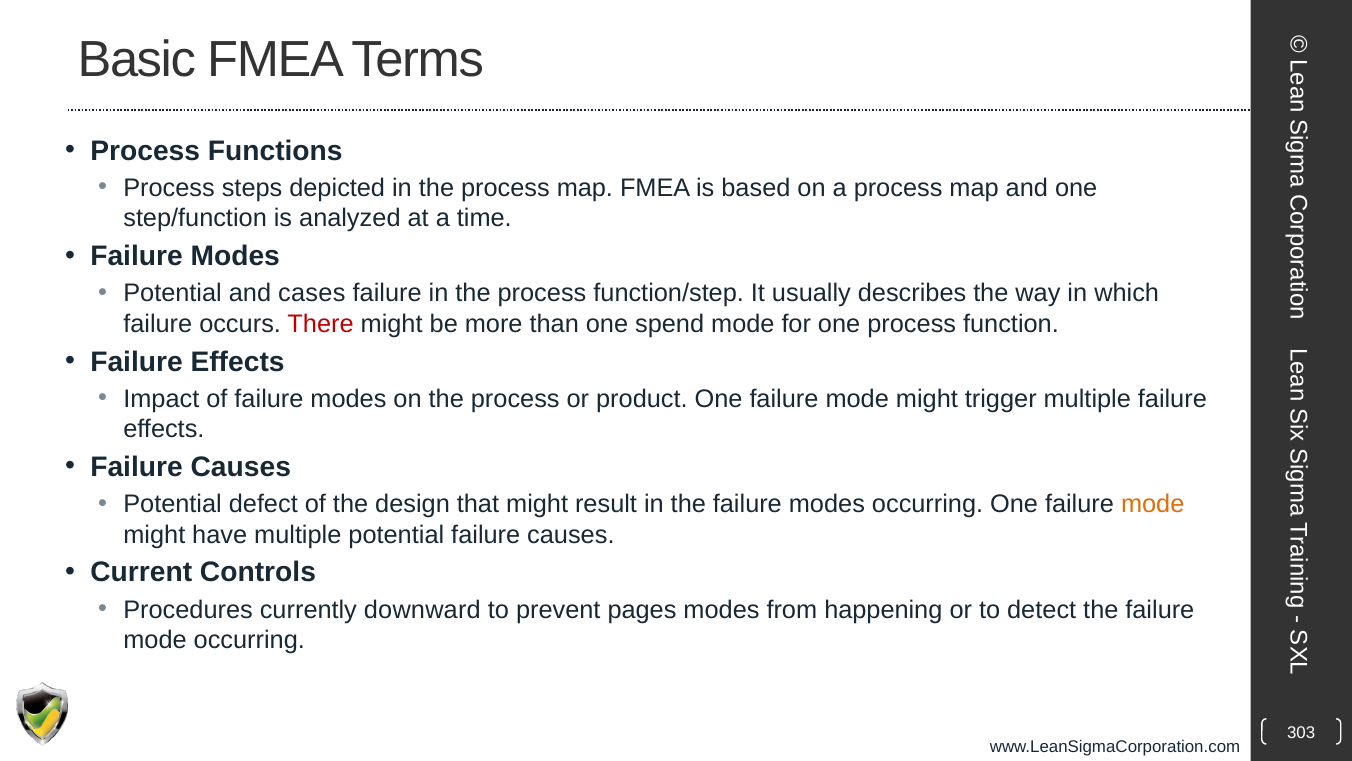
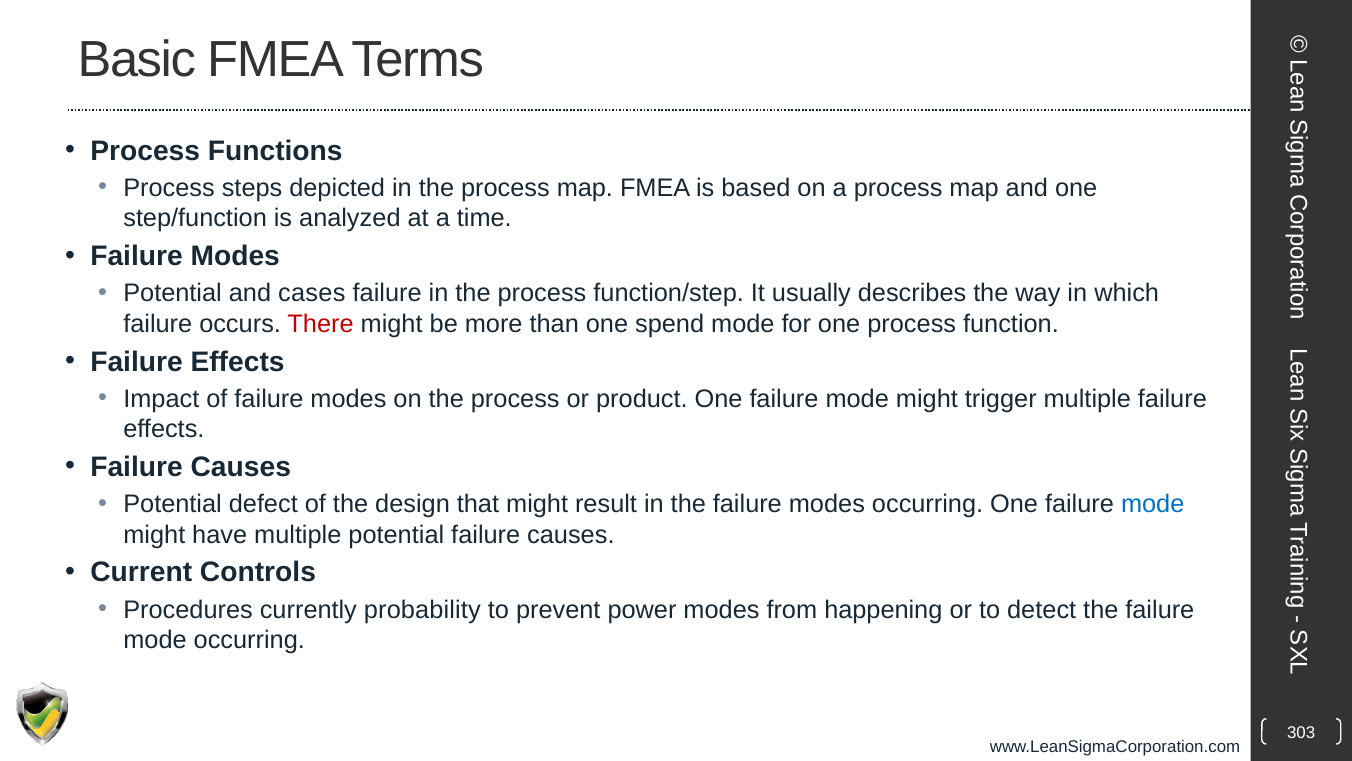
mode colour: orange -> blue (1153, 504)
downward: downward -> probability (422, 609)
pages: pages -> power (642, 609)
